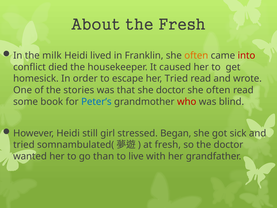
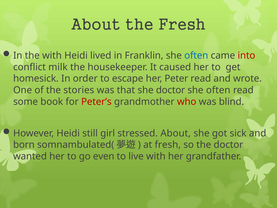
the milk: milk -> with (52, 55)
often colour: orange -> blue (196, 55)
died: died -> milk (58, 67)
her Tried: Tried -> Peter (176, 79)
Peter’s colour: blue -> red (96, 102)
stressed Began: Began -> About (176, 133)
tried: tried -> born (24, 145)
than: than -> even (104, 156)
